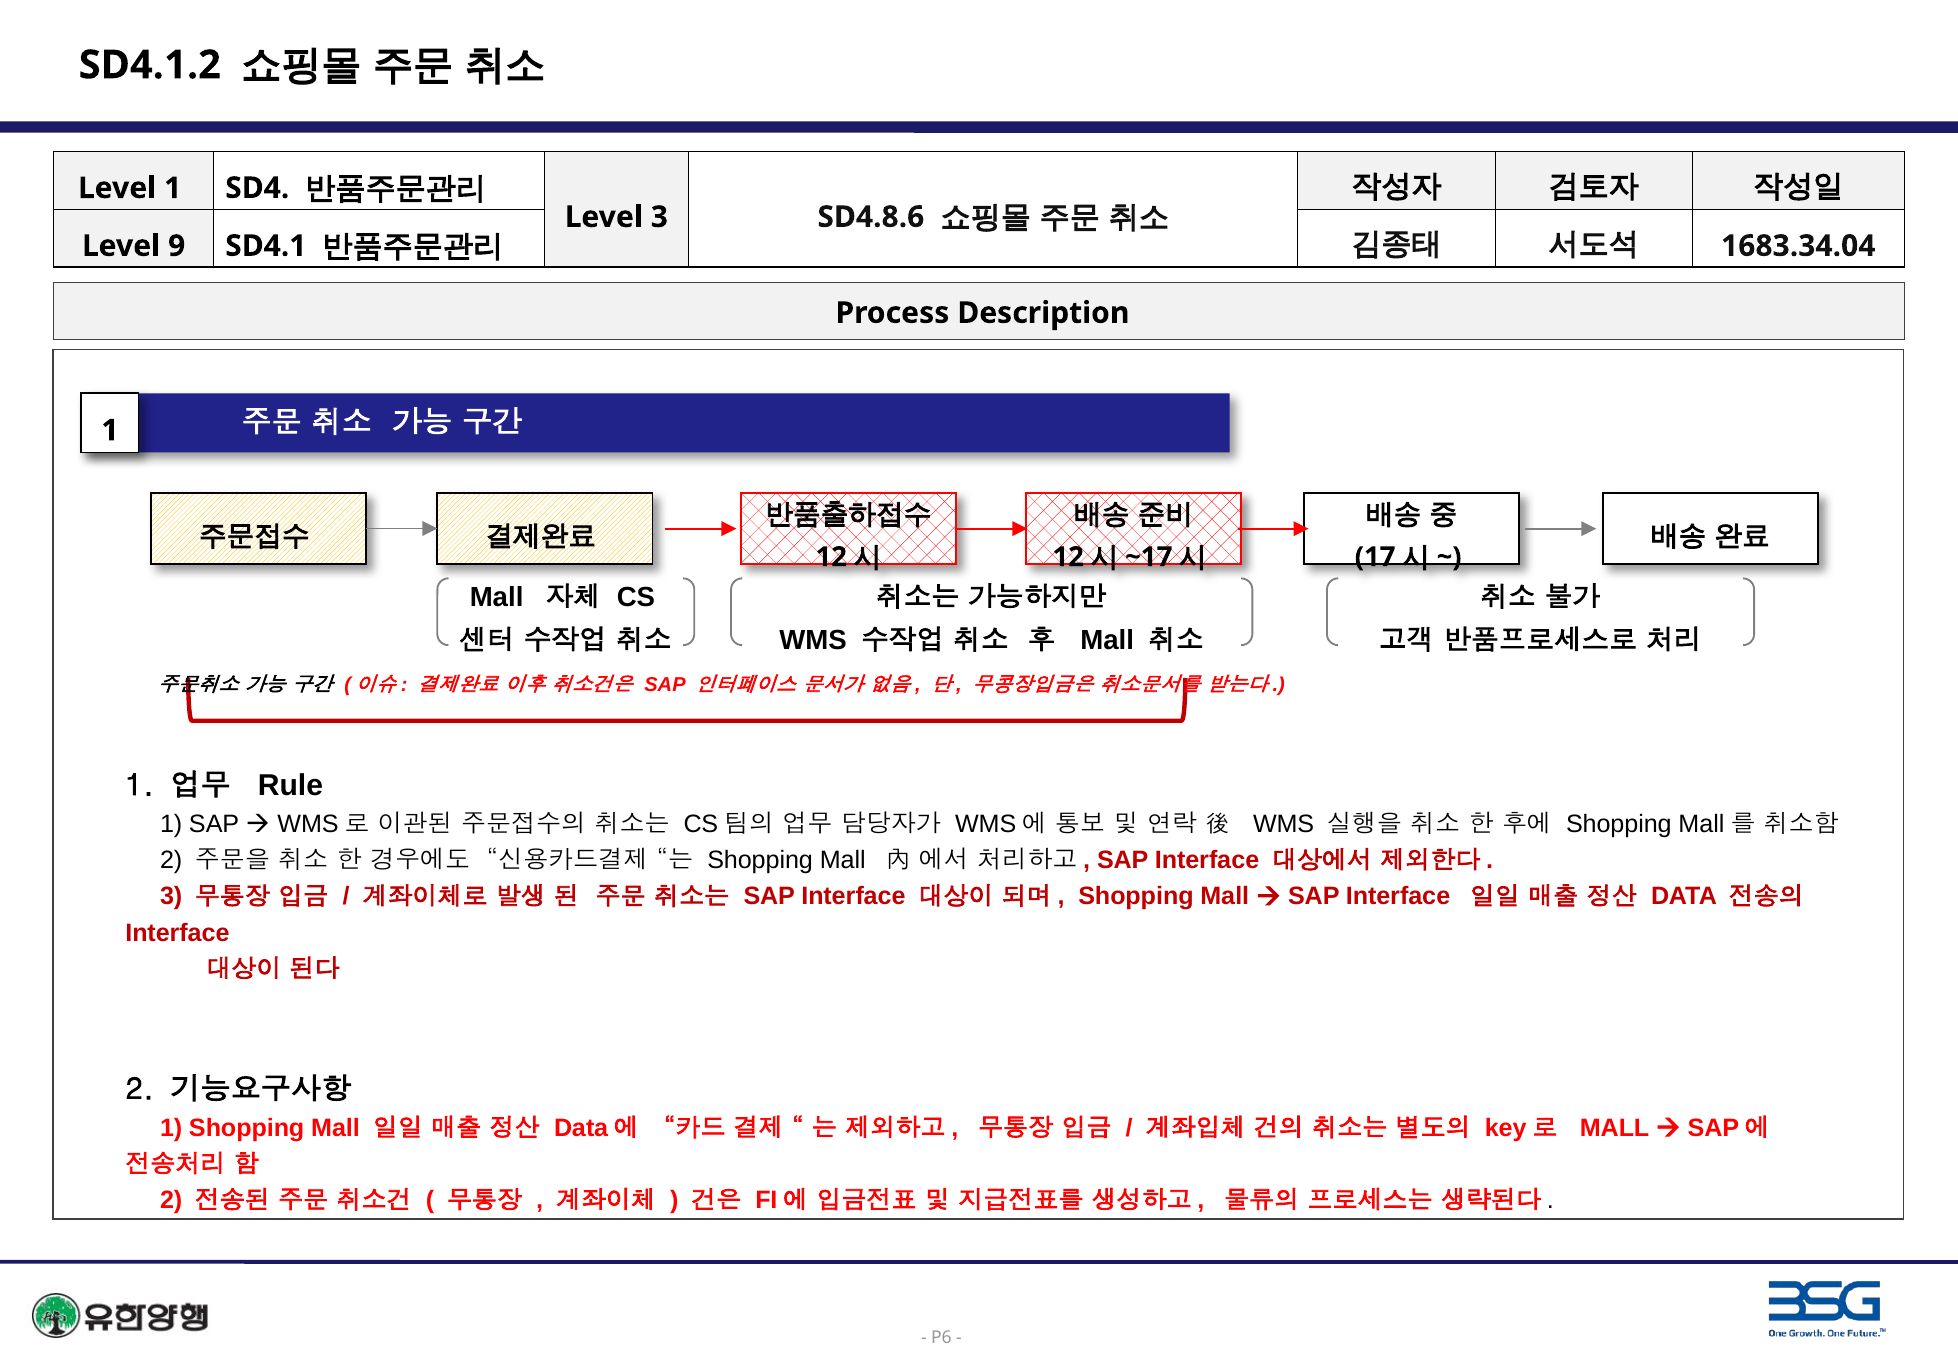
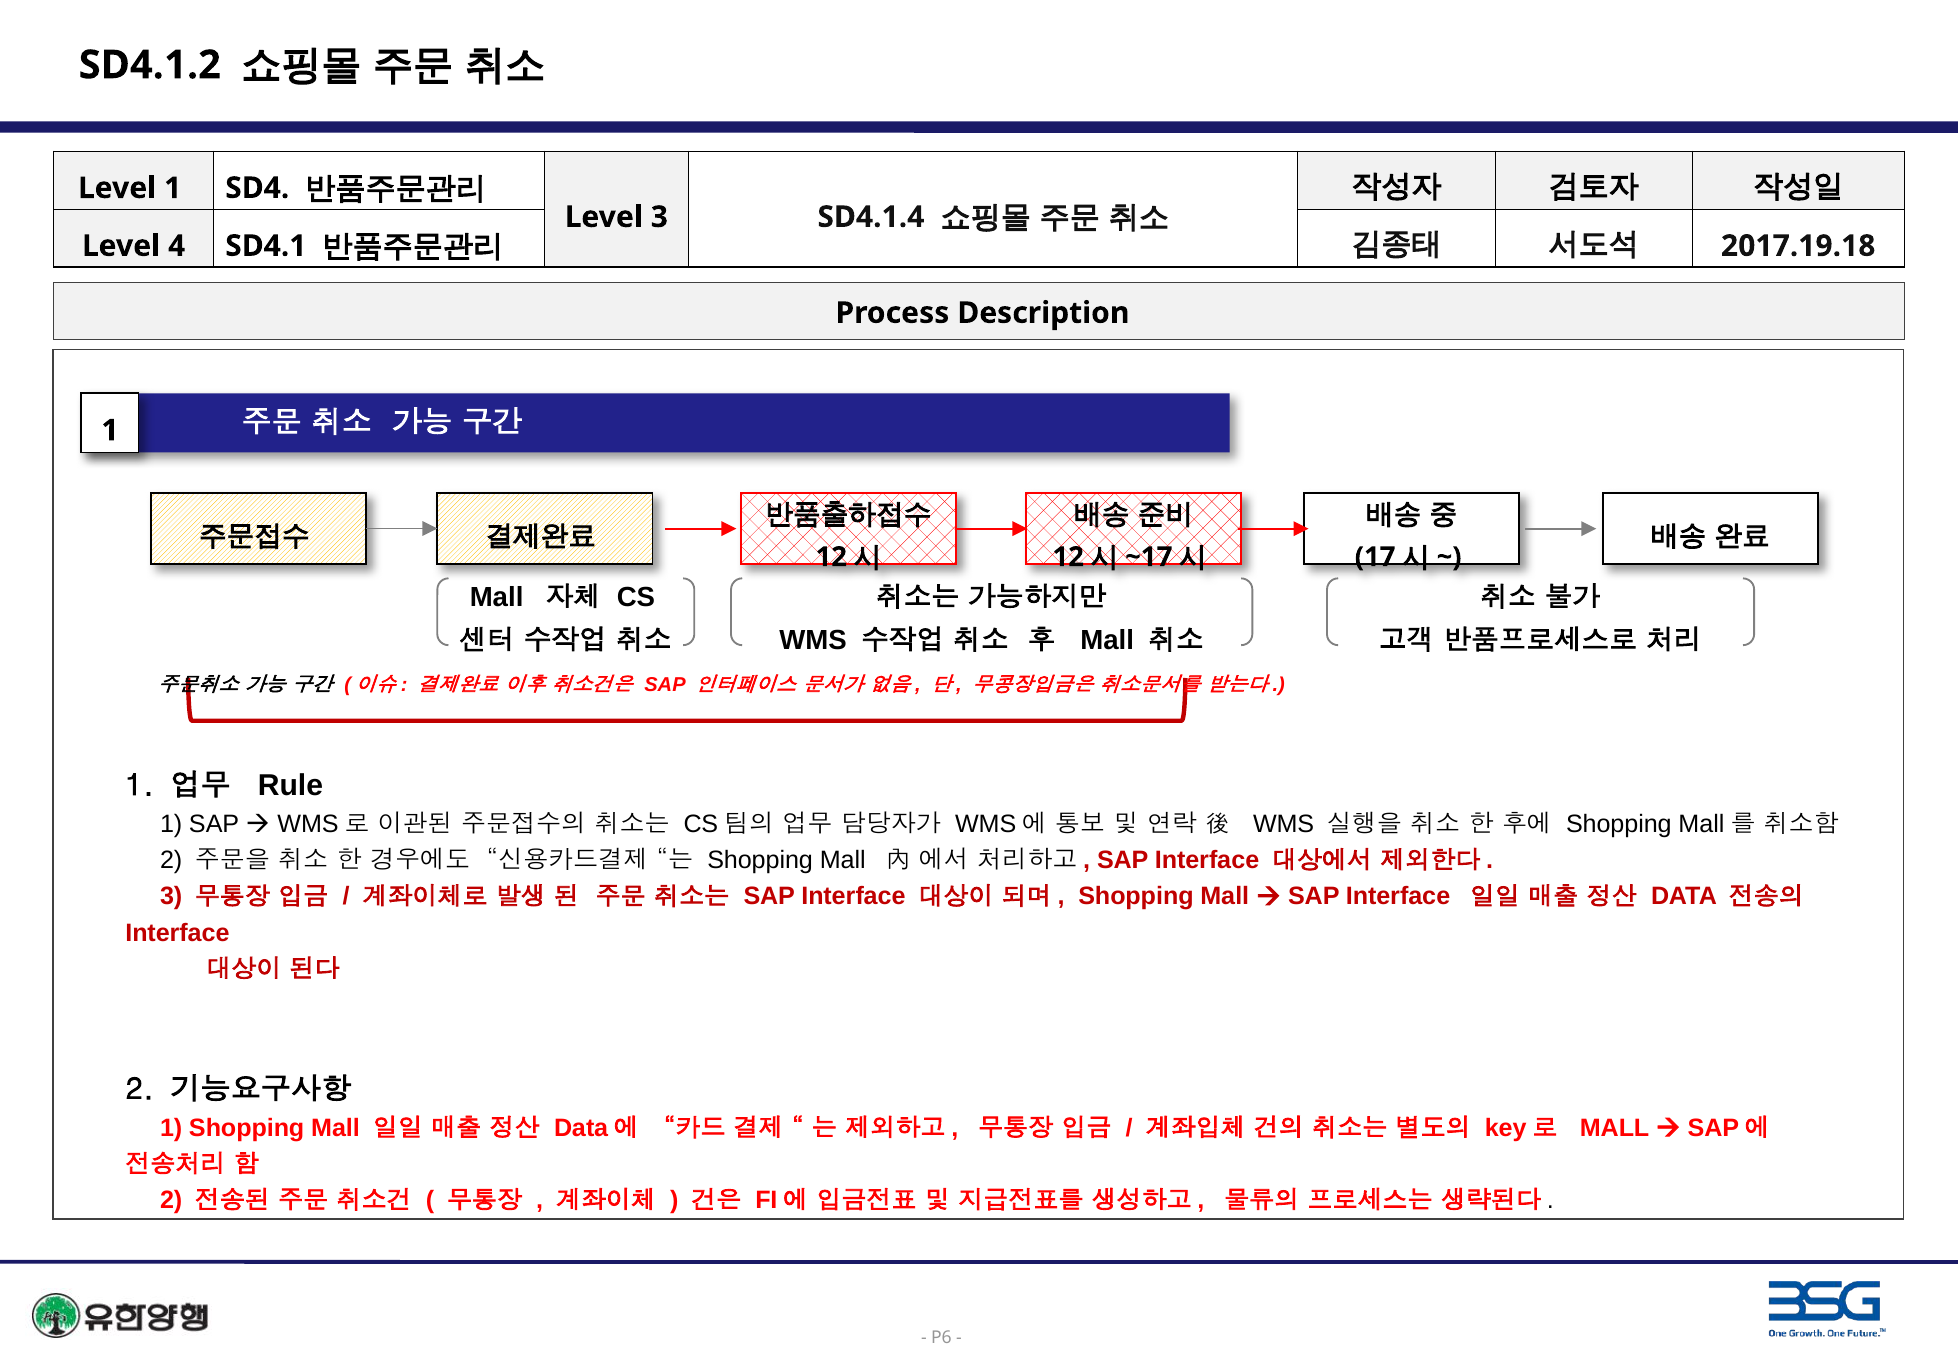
SD4.8.6: SD4.8.6 -> SD4.1.4 (871, 217)
9: 9 -> 4 (177, 246)
1683.34.04: 1683.34.04 -> 2017.19.18 (1798, 246)
